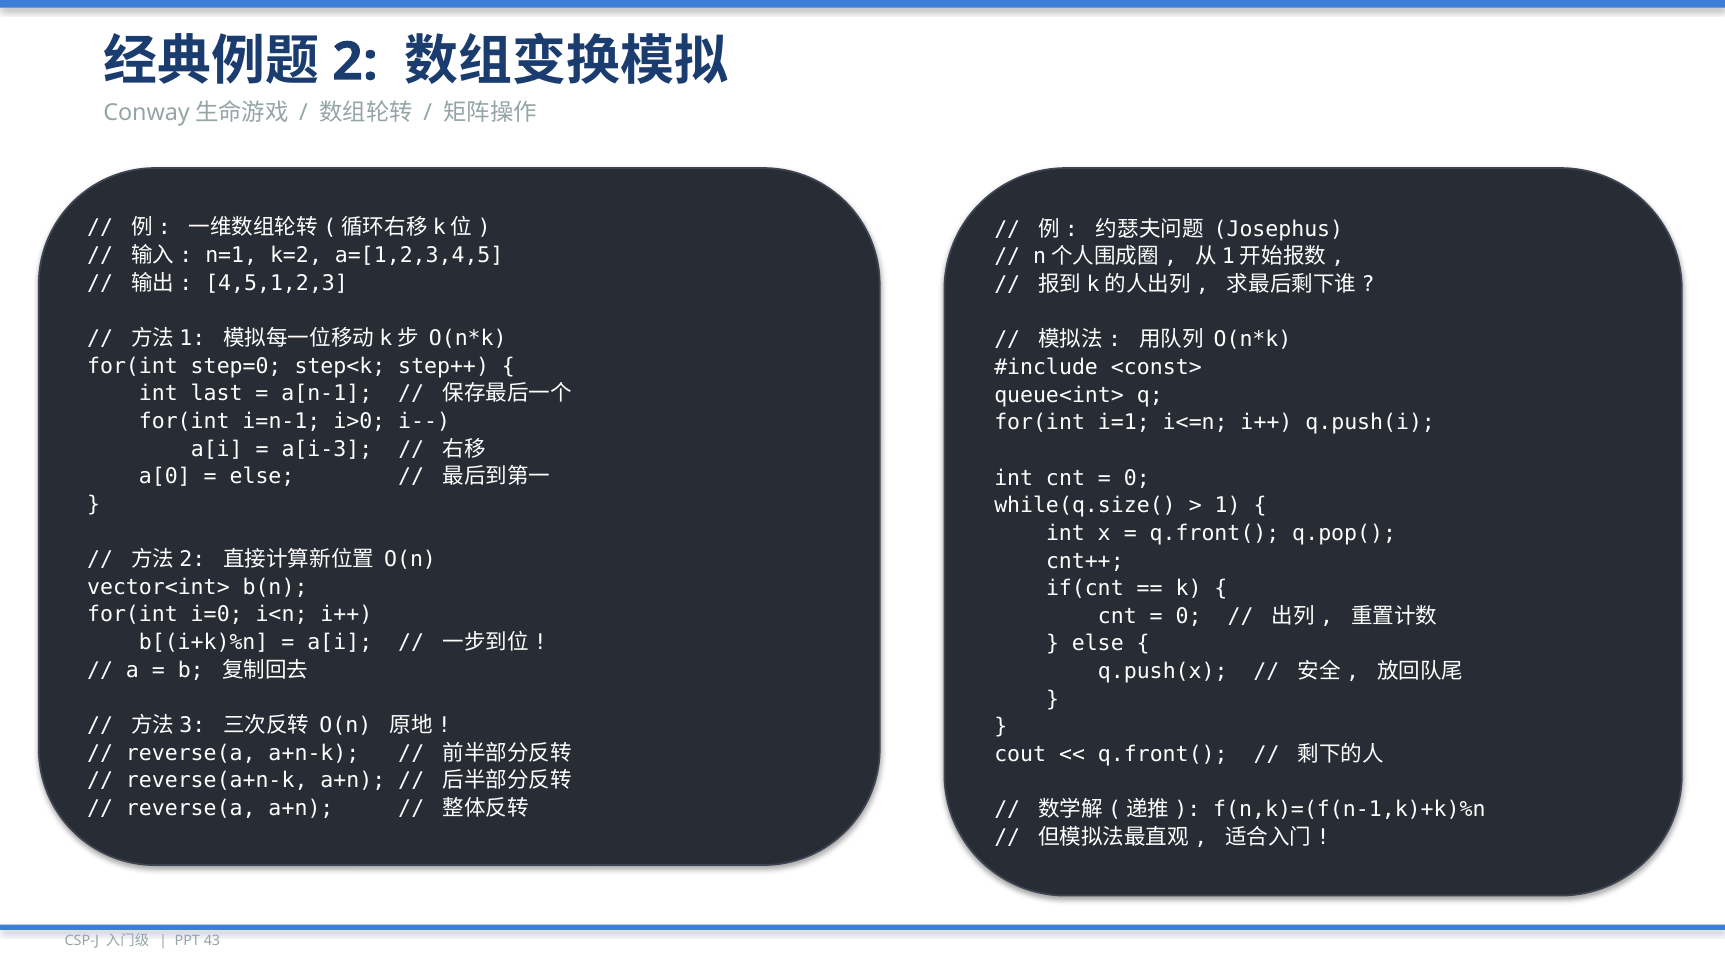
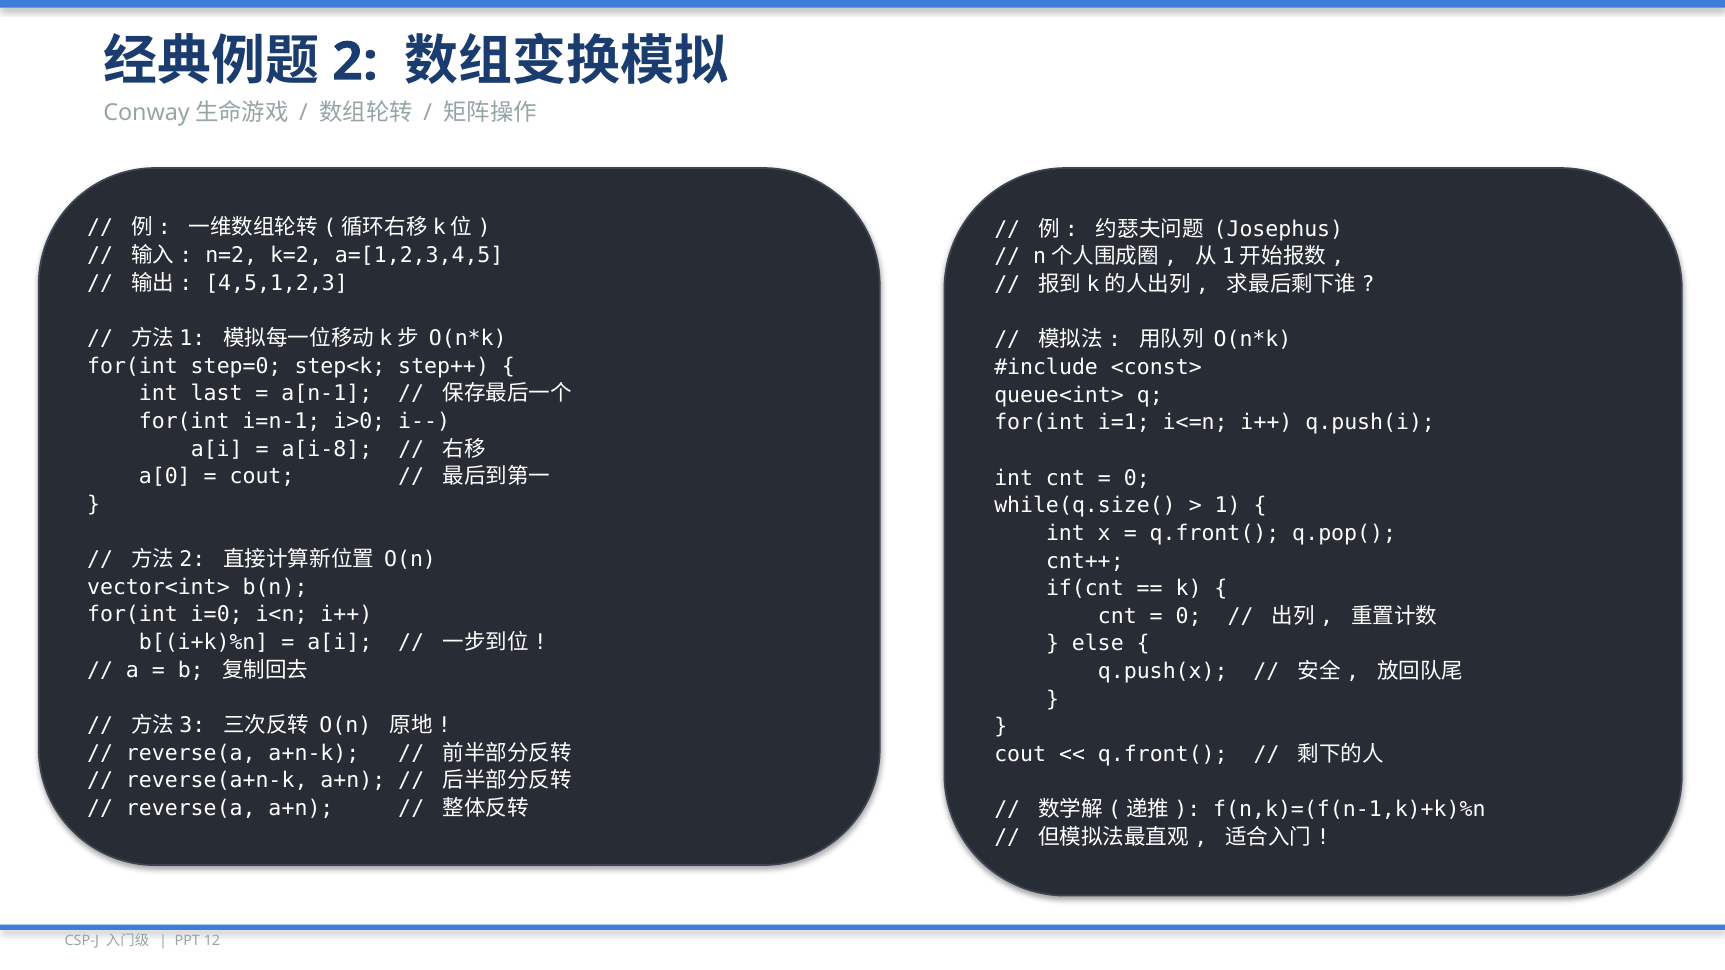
n=1: n=1 -> n=2 (231, 255)
a[i-3: a[i-3 -> a[i-8 (327, 449)
else: else -> cout (262, 477)
43: 43 -> 12 (212, 941)
